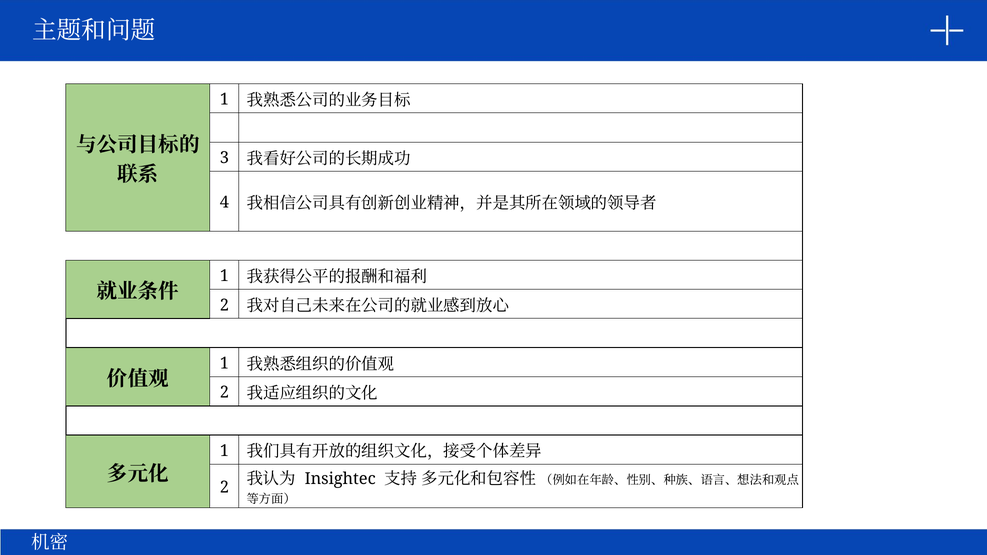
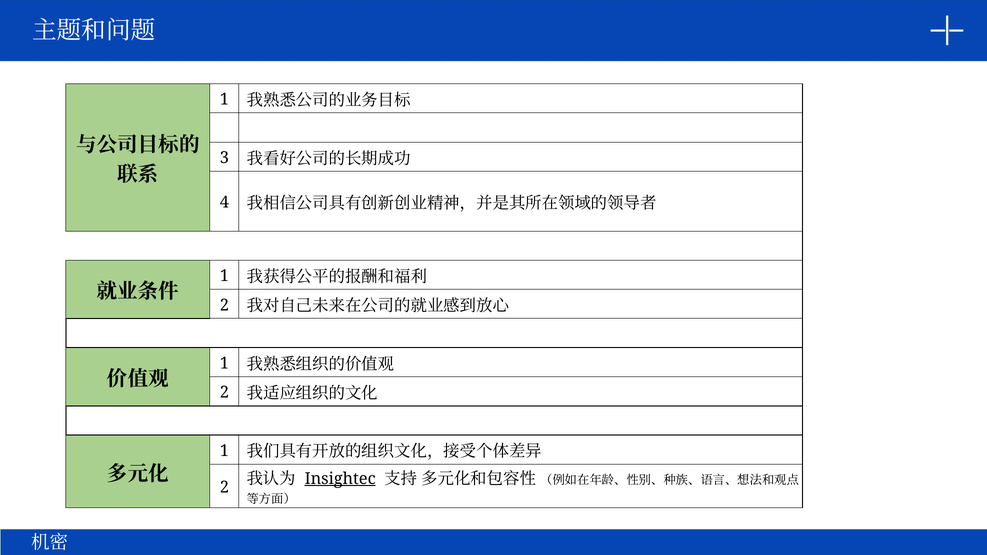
Insightec underline: none -> present (340, 479)
